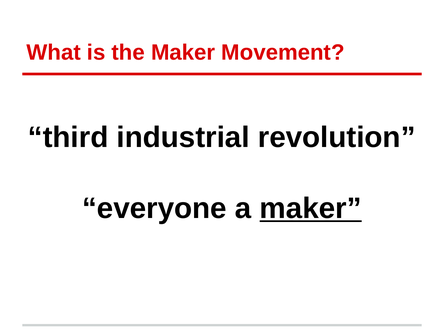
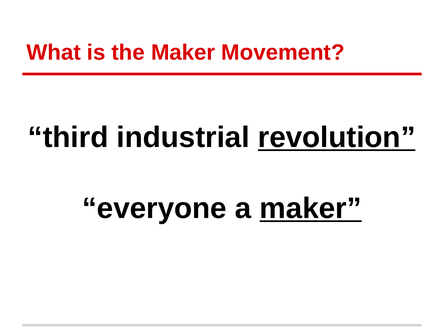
revolution underline: none -> present (337, 137)
